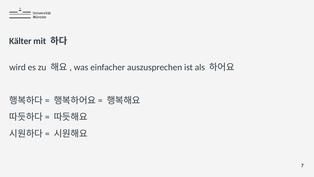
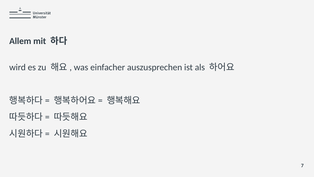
Kälter: Kälter -> Allem (20, 41)
